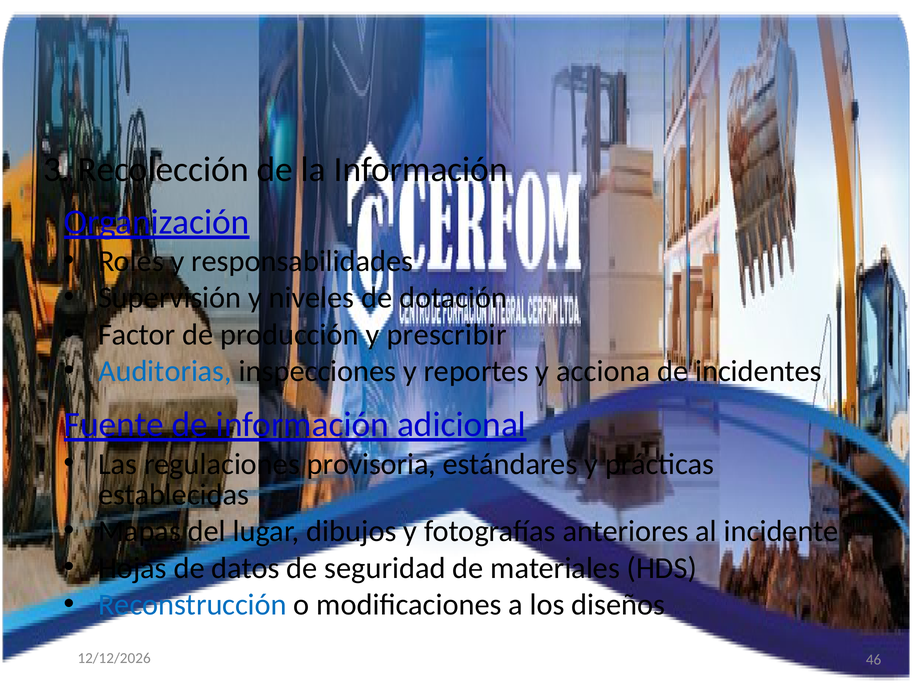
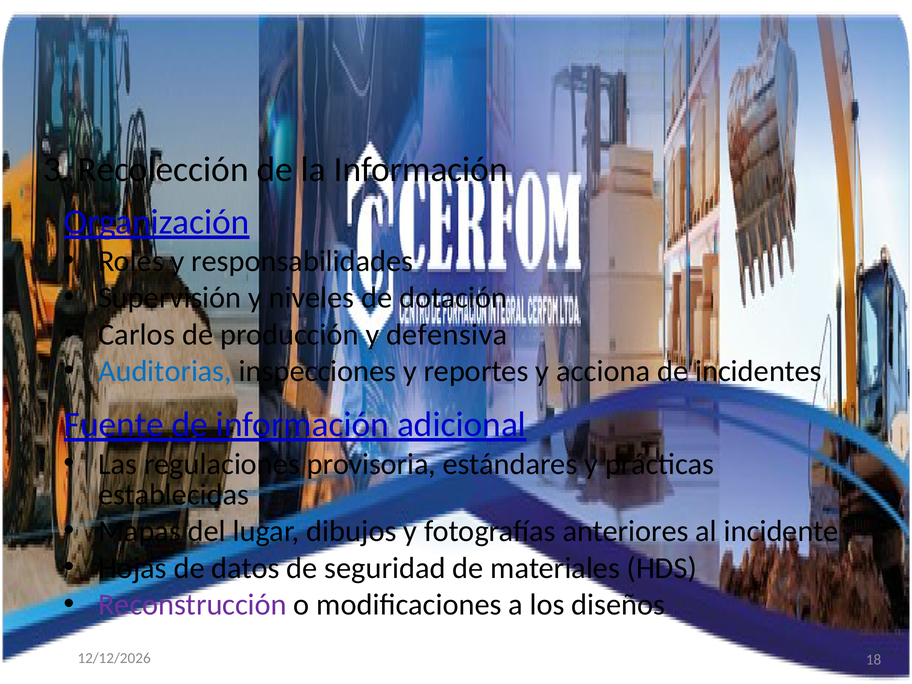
Factor: Factor -> Carlos (137, 335)
prescribir: prescribir -> defensiva (447, 335)
Reconstrucción colour: blue -> purple (192, 605)
46: 46 -> 18 (874, 660)
